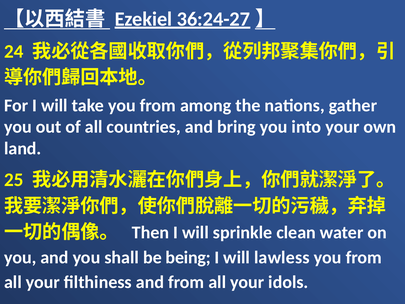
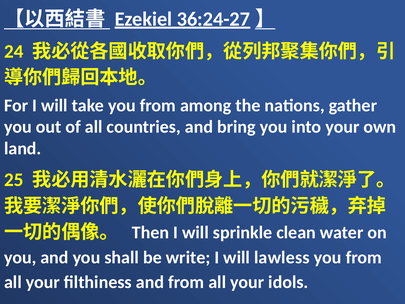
being: being -> write (188, 257)
